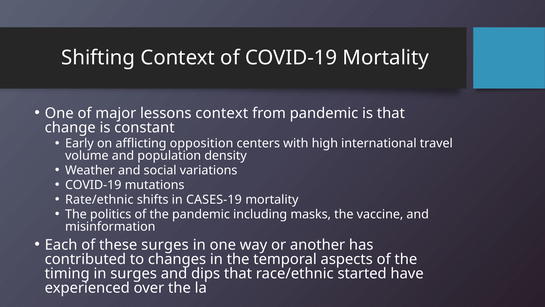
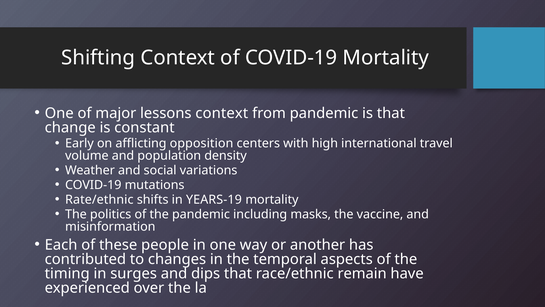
CASES-19: CASES-19 -> YEARS-19 (214, 199)
these surges: surges -> people (165, 245)
started: started -> remain (362, 273)
